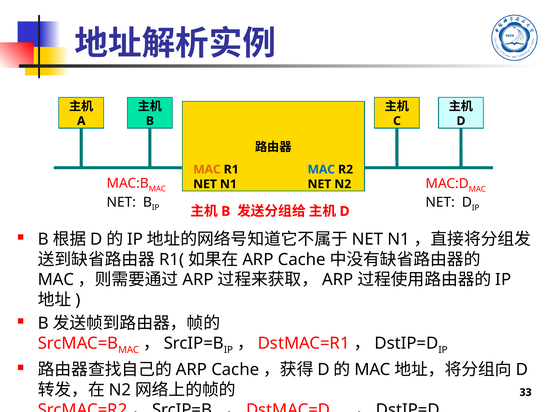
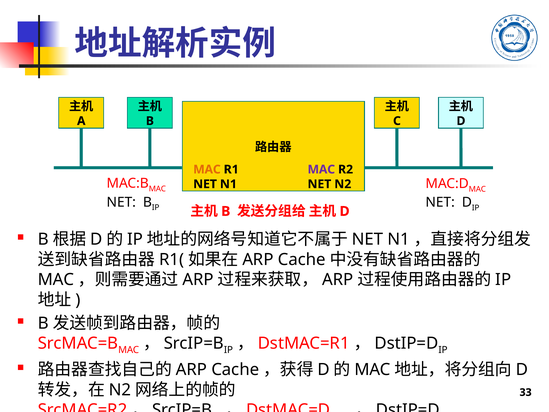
MAC colour: blue -> purple (321, 169)
